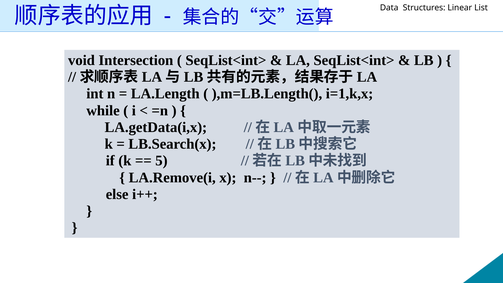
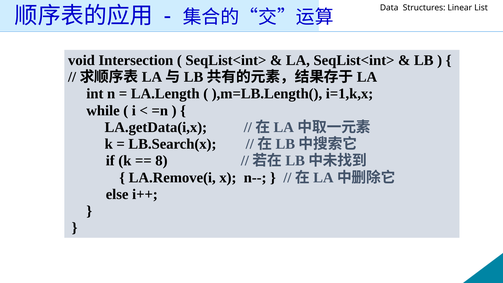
5: 5 -> 8 (161, 161)
